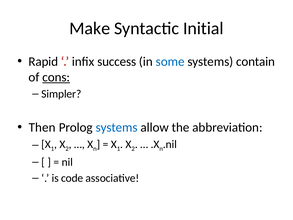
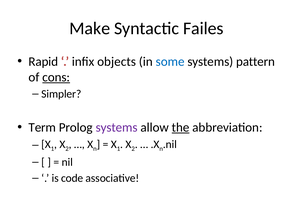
Initial: Initial -> Failes (203, 28)
success: success -> objects (117, 61)
contain: contain -> pattern (256, 61)
Then: Then -> Term (42, 127)
systems colour: blue -> purple (117, 127)
the underline: none -> present (181, 127)
